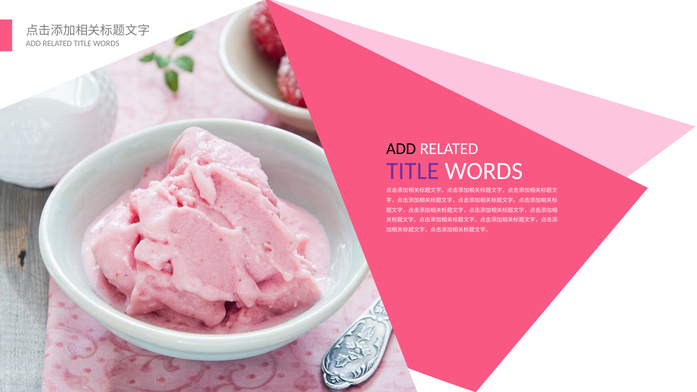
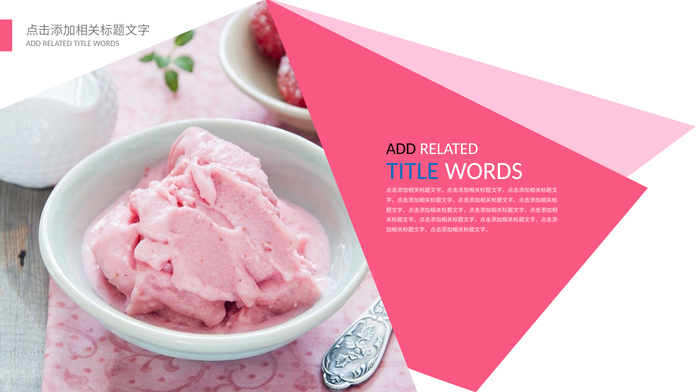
TITLE colour: purple -> blue (413, 171)
